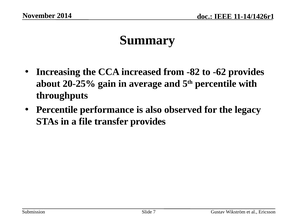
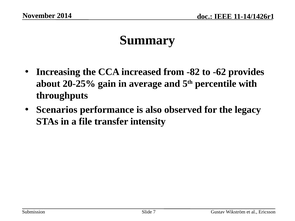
Percentile: Percentile -> Scenarios (57, 110)
transfer provides: provides -> intensity (148, 122)
